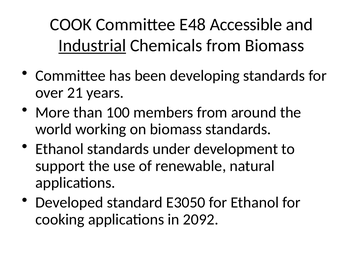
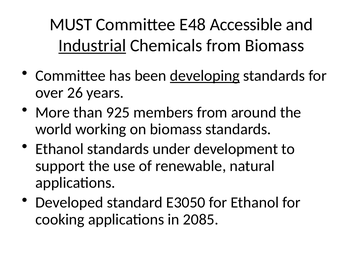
COOK: COOK -> MUST (71, 25)
developing underline: none -> present (205, 76)
21: 21 -> 26 (75, 93)
100: 100 -> 925 (118, 113)
2092: 2092 -> 2085 (201, 220)
